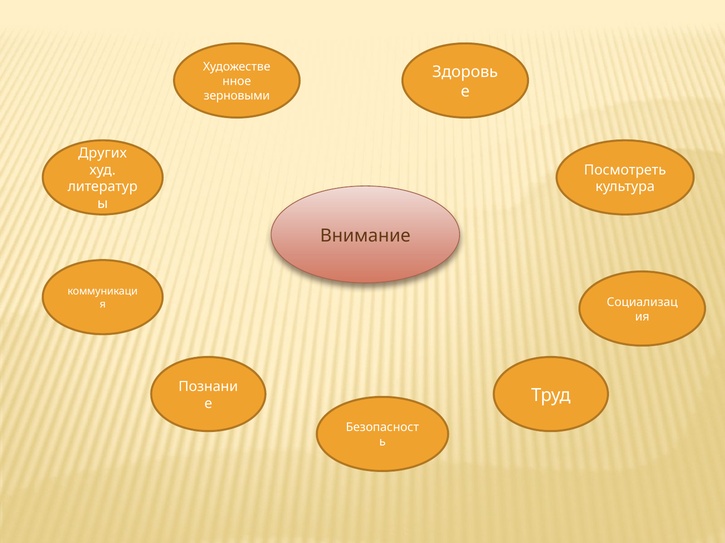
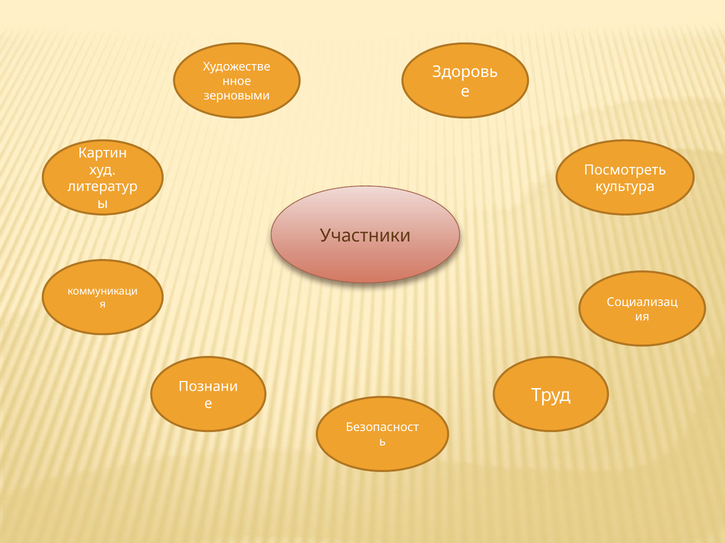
Других: Других -> Картин (103, 153)
Внимание: Внимание -> Участники (365, 236)
